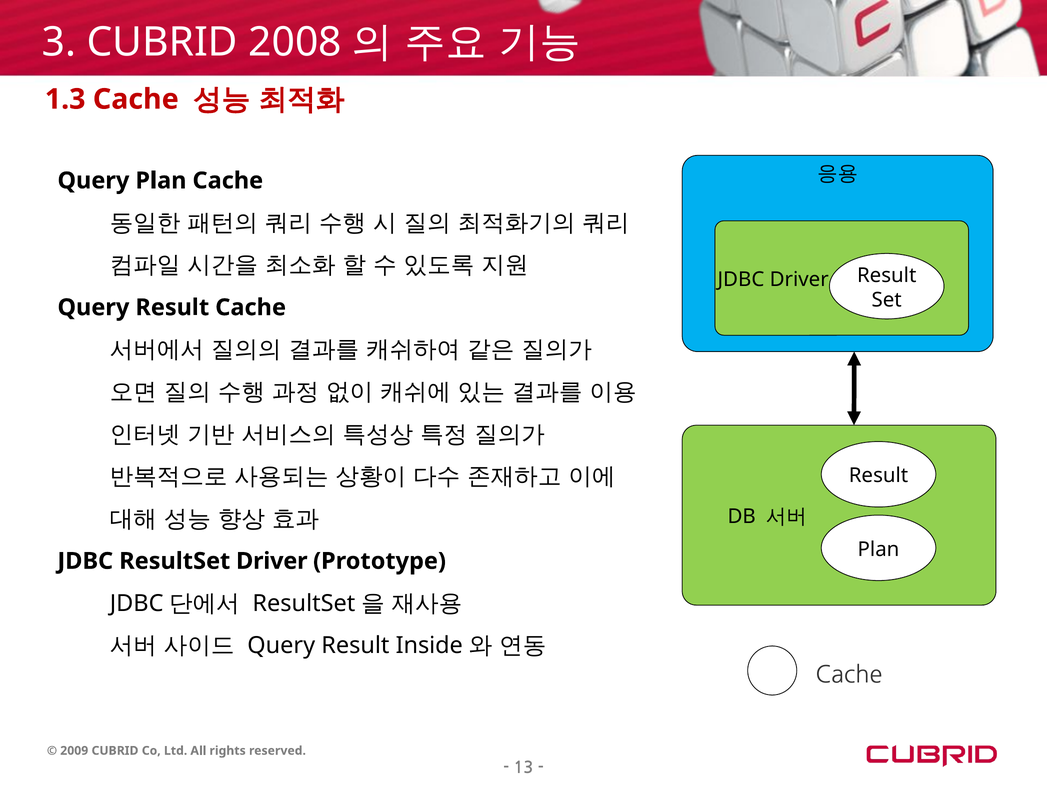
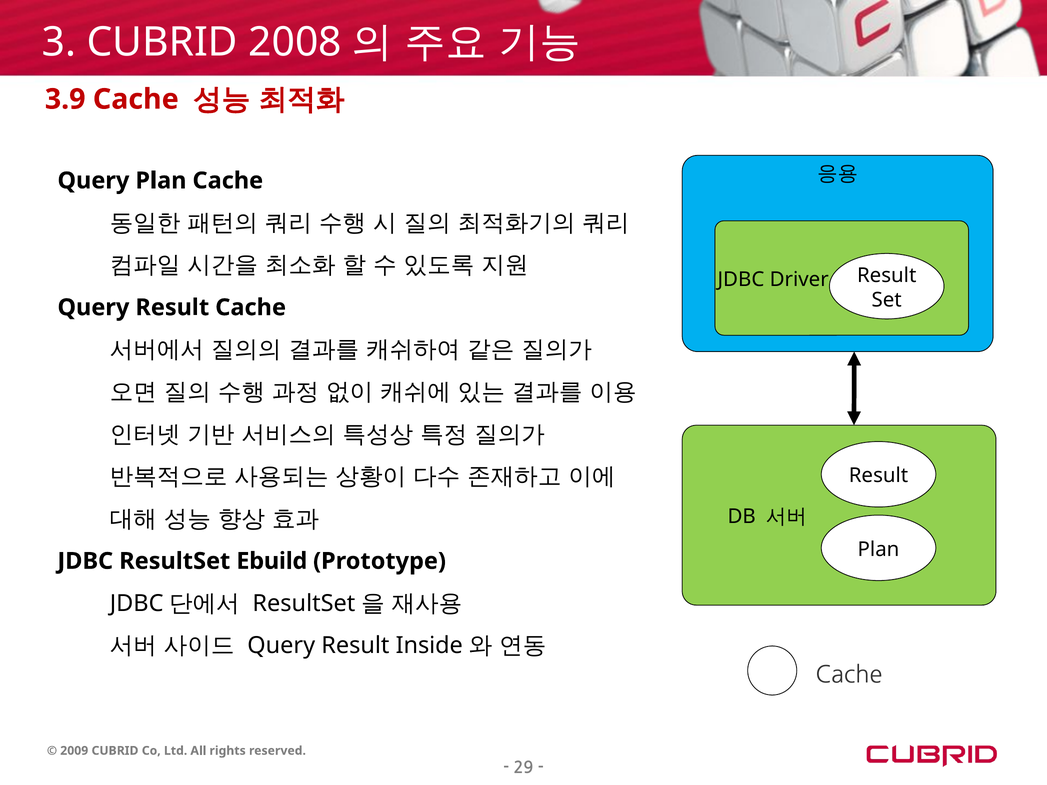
1.3: 1.3 -> 3.9 (65, 99)
ResultSet Driver: Driver -> Ebuild (272, 561)
13: 13 -> 29 (523, 768)
